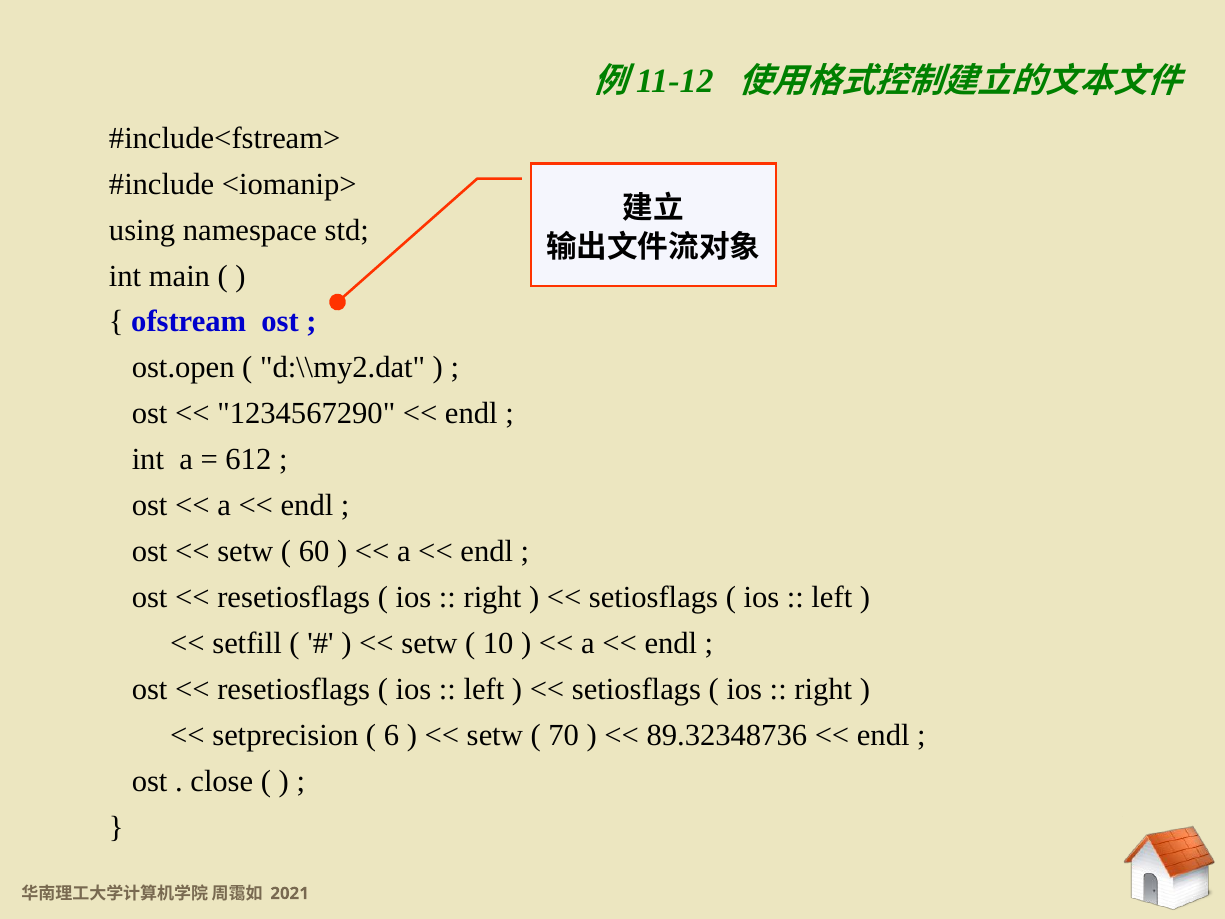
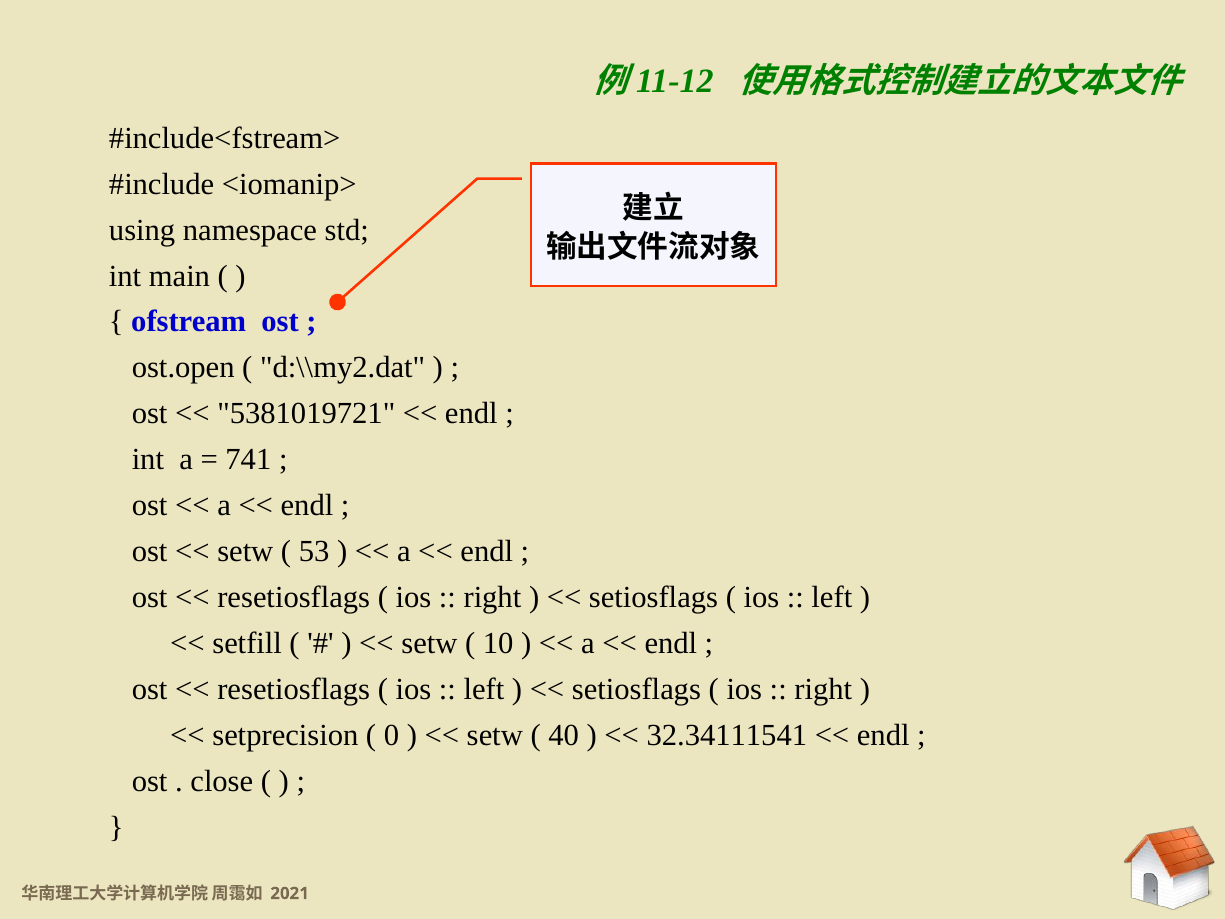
1234567290: 1234567290 -> 5381019721 (306, 414)
612: 612 -> 741 (248, 460)
60: 60 -> 53 (314, 551)
6: 6 -> 0 (392, 735)
70: 70 -> 40 (564, 735)
89.32348736: 89.32348736 -> 32.34111541 (727, 735)
